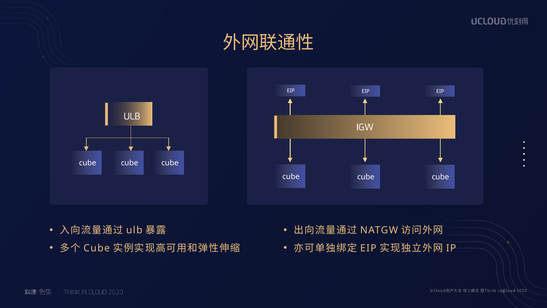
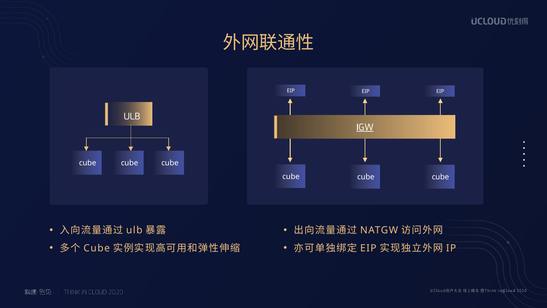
IGW underline: none -> present (365, 127)
